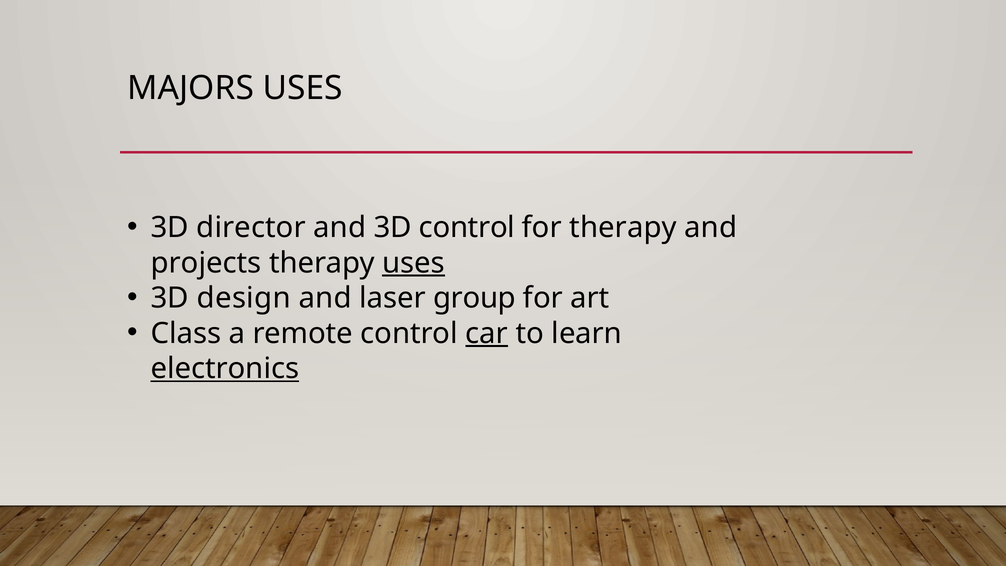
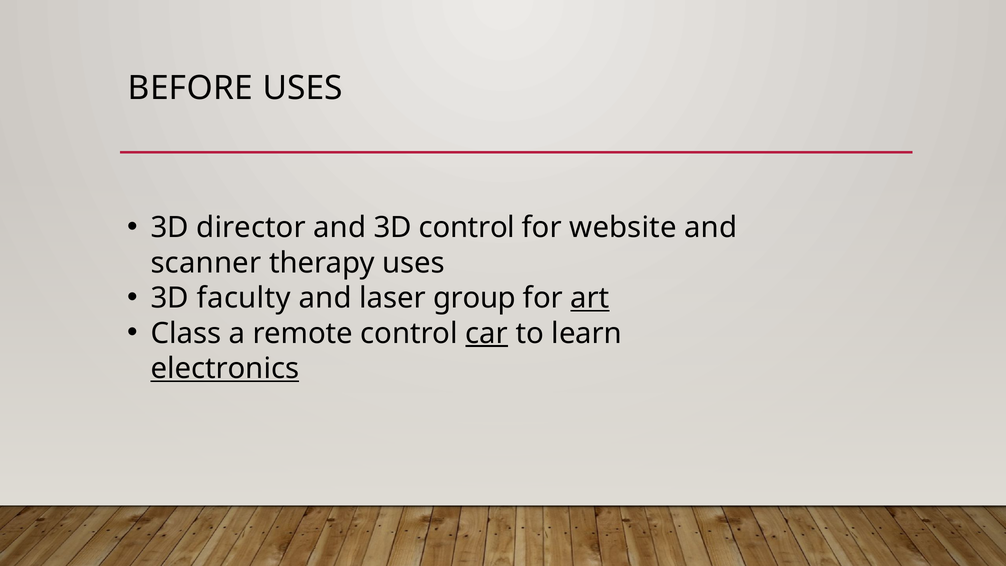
MAJORS: MAJORS -> BEFORE (190, 88)
for therapy: therapy -> website (623, 228)
projects: projects -> scanner (206, 263)
uses underline: present -> none (414, 263)
design: design -> faculty (244, 298)
art underline: none -> present (590, 298)
